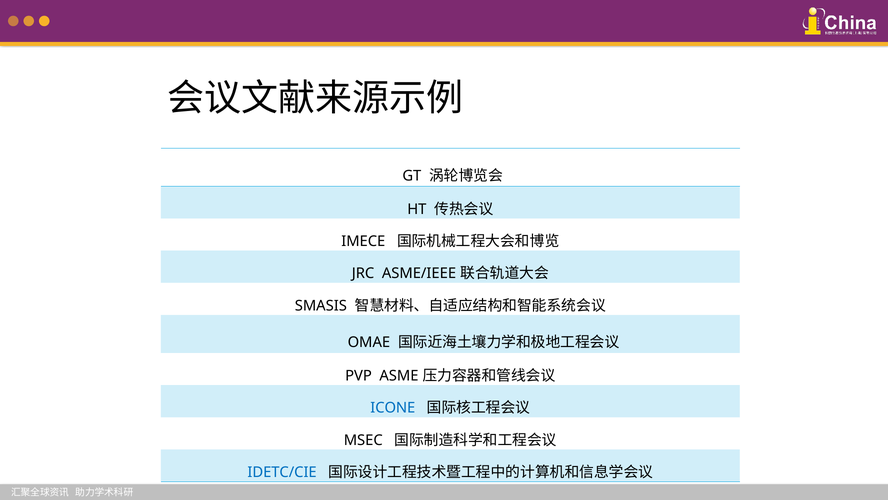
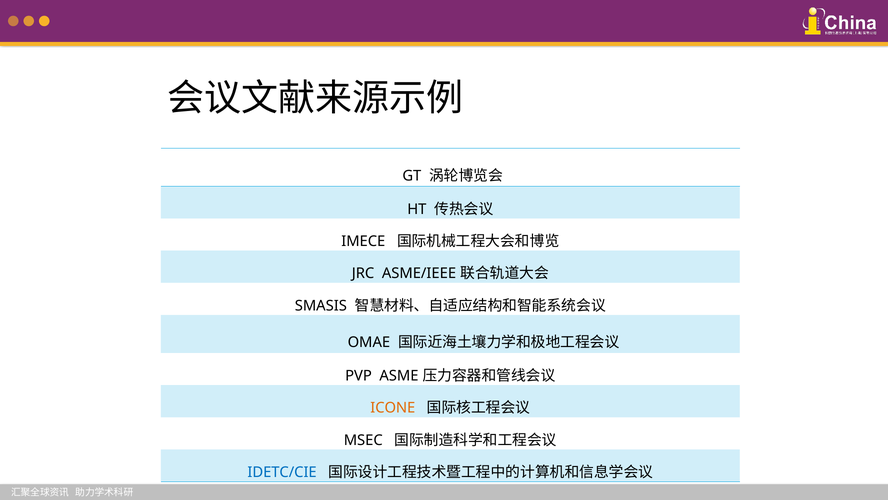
ICONE colour: blue -> orange (393, 408)
